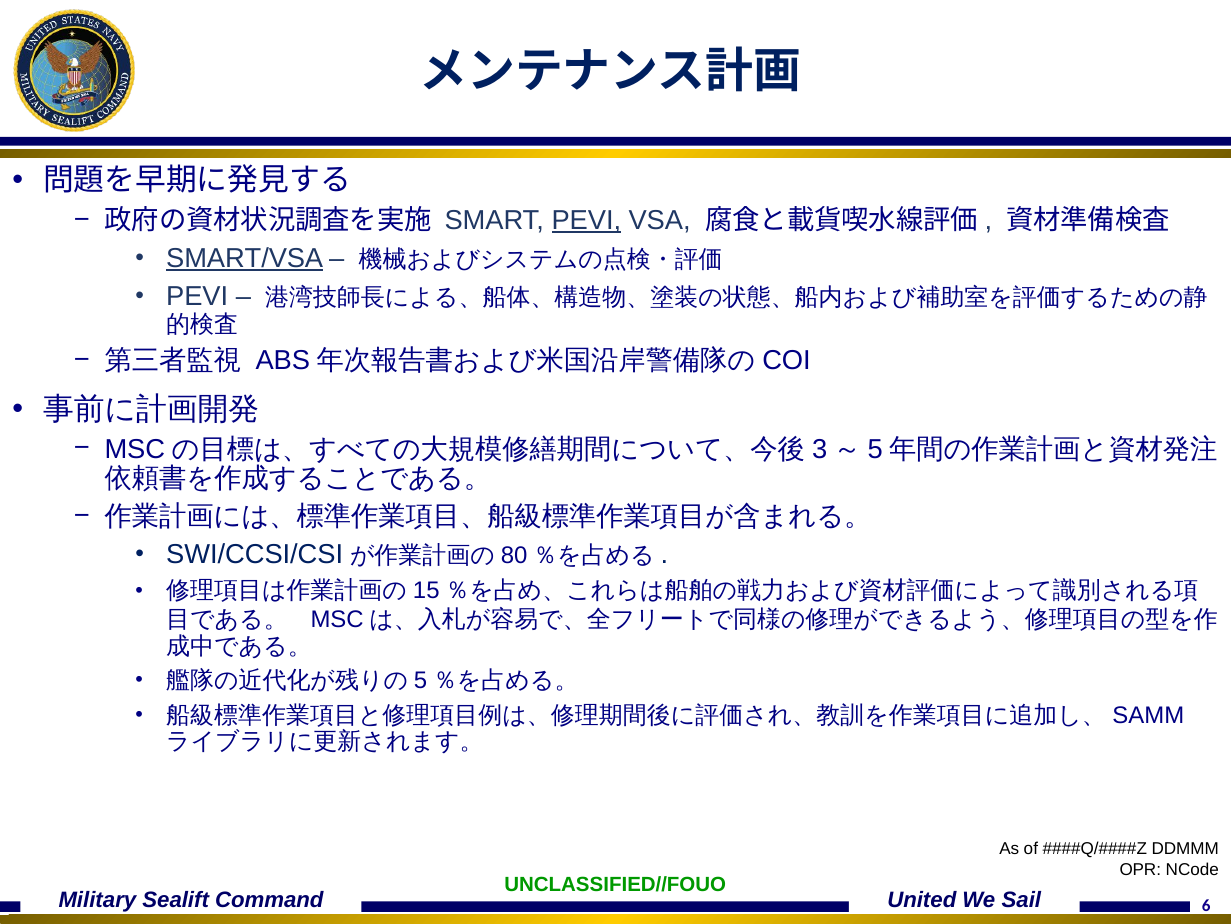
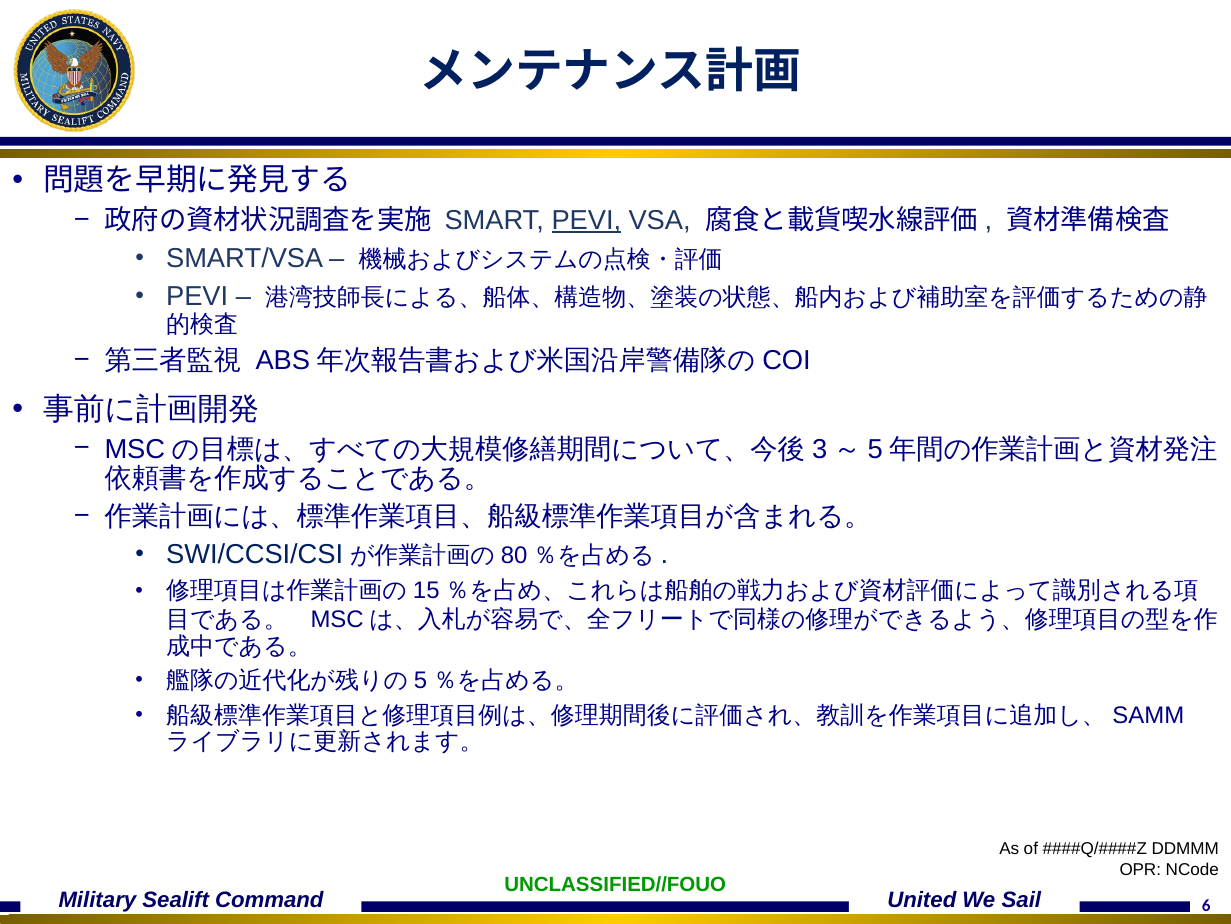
SMART/VSA underline: present -> none (245, 258)
